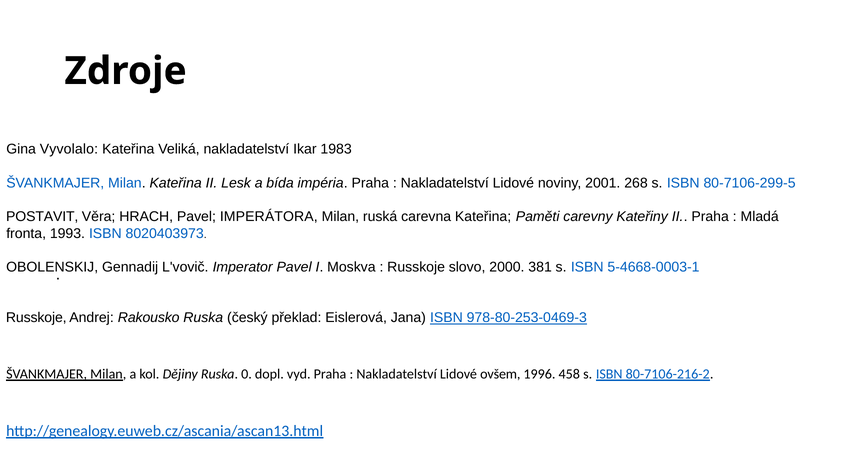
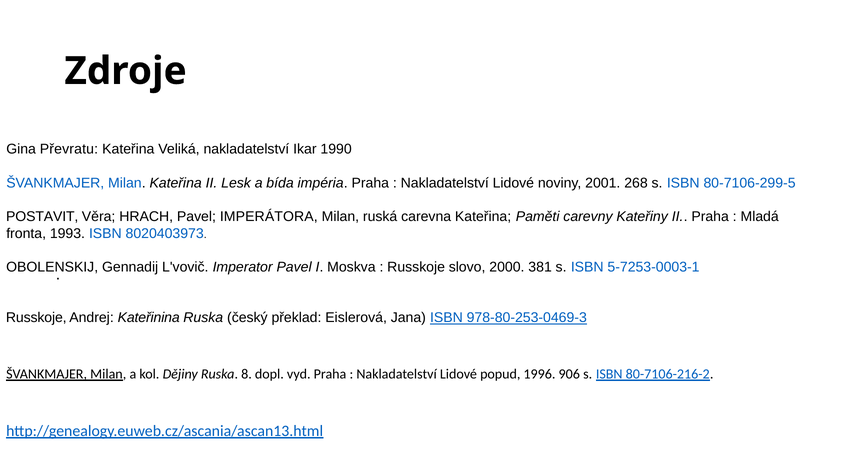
Vyvolalo: Vyvolalo -> Převratu (69, 149)
1983: 1983 -> 1990 (336, 149)
5-4668-0003-1: 5-4668-0003-1 -> 5-7253-0003-1 (654, 267)
Rakousko: Rakousko -> Kateřinina (149, 317)
0: 0 -> 8 (247, 374)
ovšem: ovšem -> popud (500, 374)
458: 458 -> 906 (569, 374)
